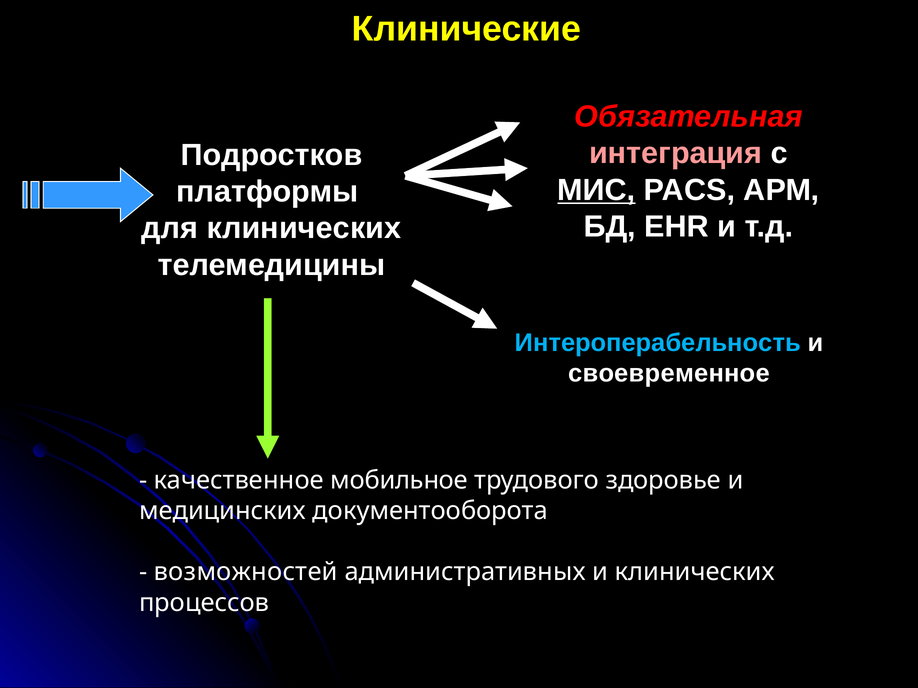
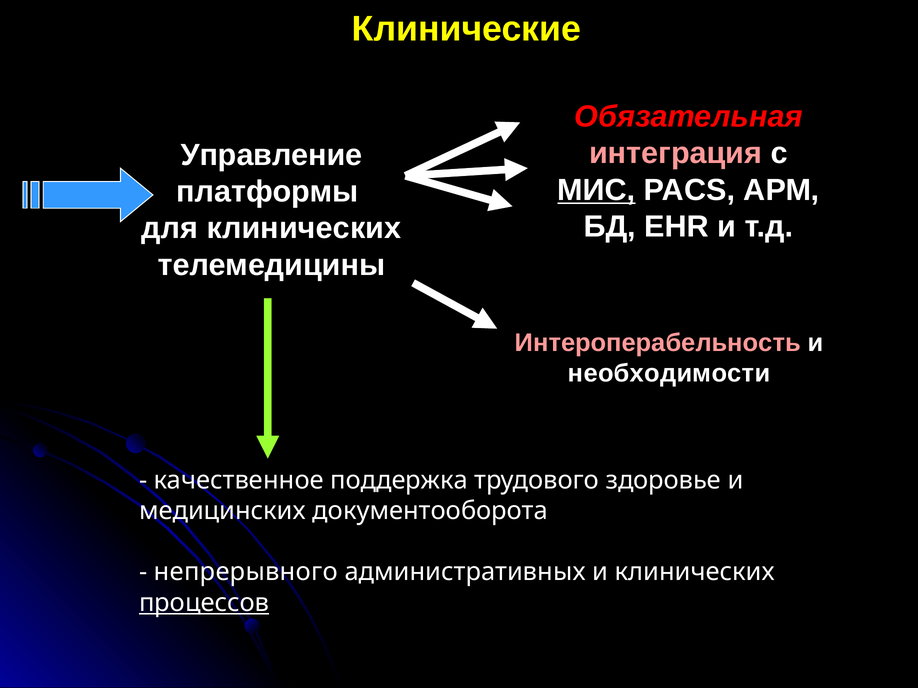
Подростков: Подростков -> Управление (272, 155)
Интероперабельность colour: light blue -> pink (658, 343)
своевременное: своевременное -> необходимости (669, 373)
мобильное: мобильное -> поддержка (399, 481)
возможностей: возможностей -> непрерывного (246, 572)
процессов underline: none -> present (204, 603)
